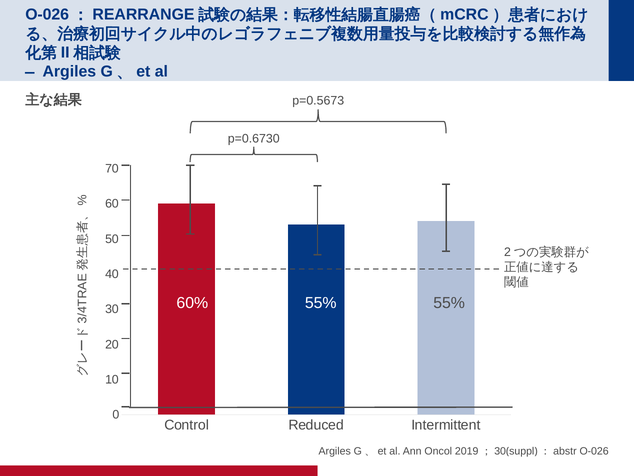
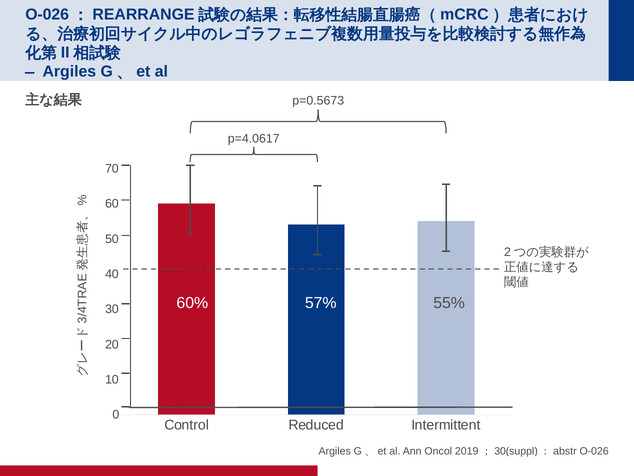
p=0.6730: p=0.6730 -> p=4.0617 (254, 139)
60% 55%: 55% -> 57% (321, 303)
